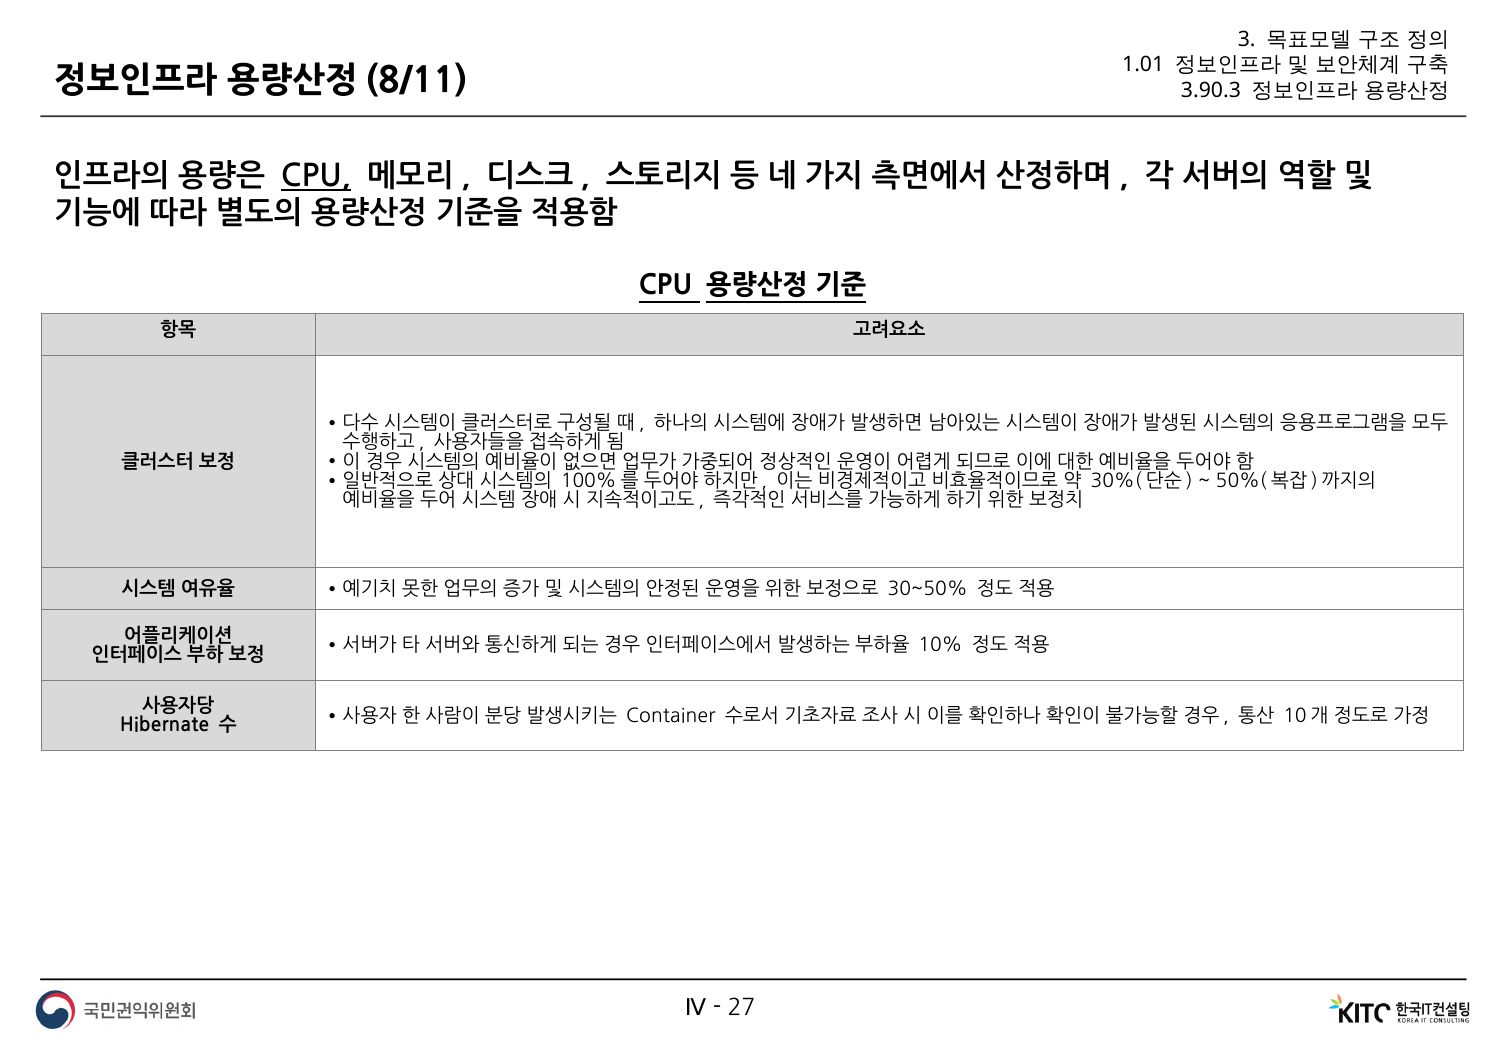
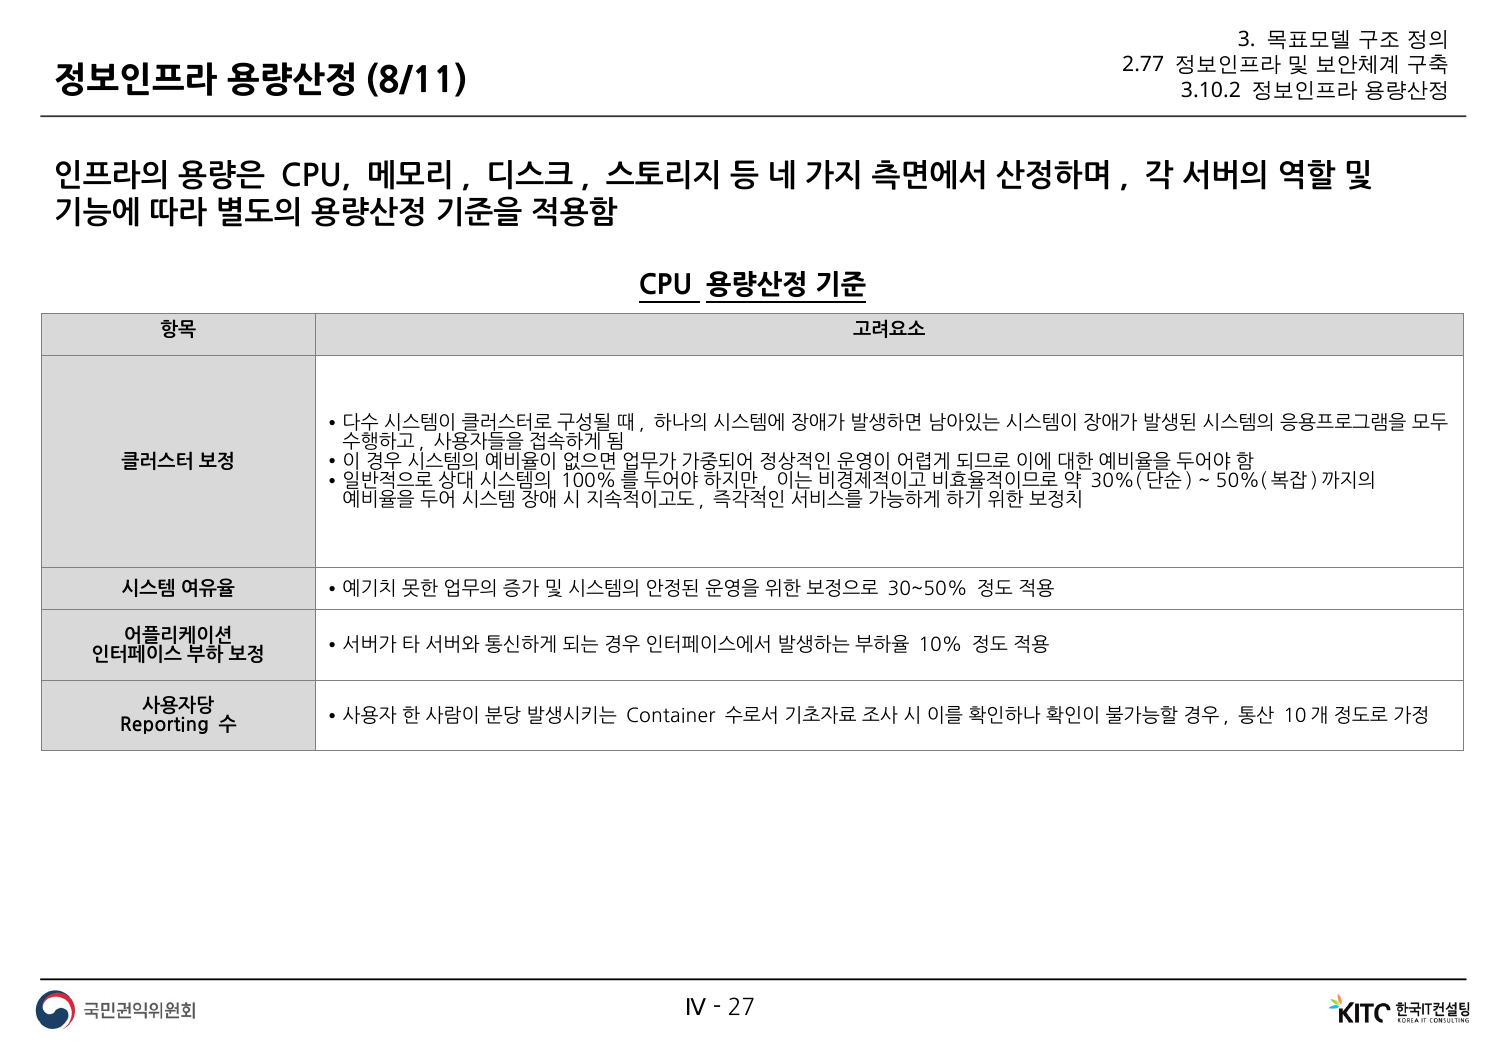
1.01: 1.01 -> 2.77 (1143, 65)
3.90.3: 3.90.3 -> 3.10.2 (1211, 90)
CPU underline: present -> none (316, 176)
Hibernate: Hibernate -> Reporting (164, 725)
